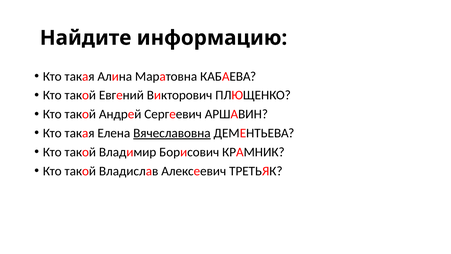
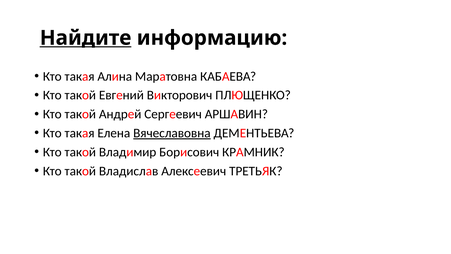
Найдите underline: none -> present (86, 38)
